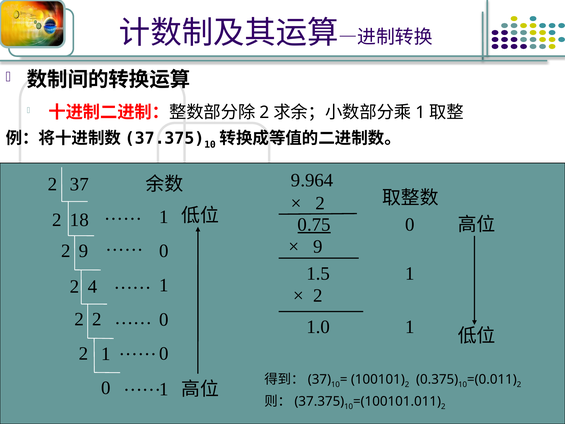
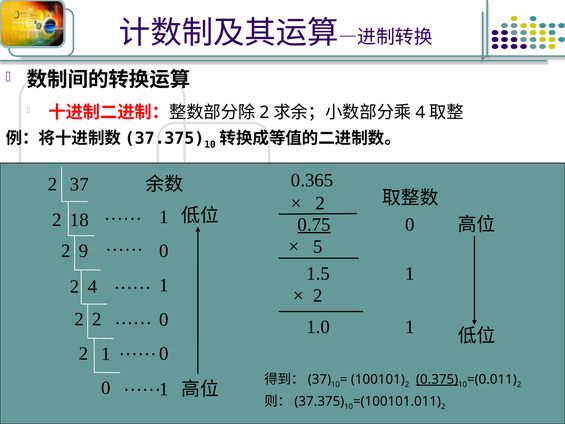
1: 1 -> 4 (420, 112)
9.964: 9.964 -> 0.365 (312, 180)
9: 9 -> 5 (318, 247)
0.375 underline: none -> present (437, 379)
